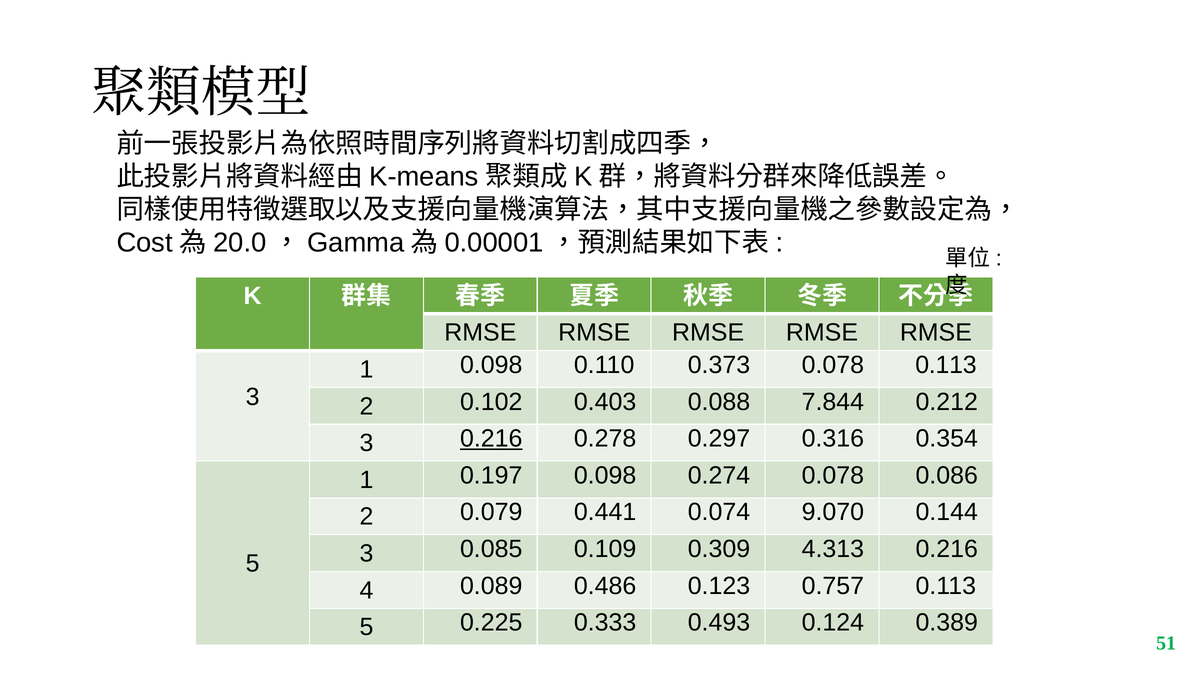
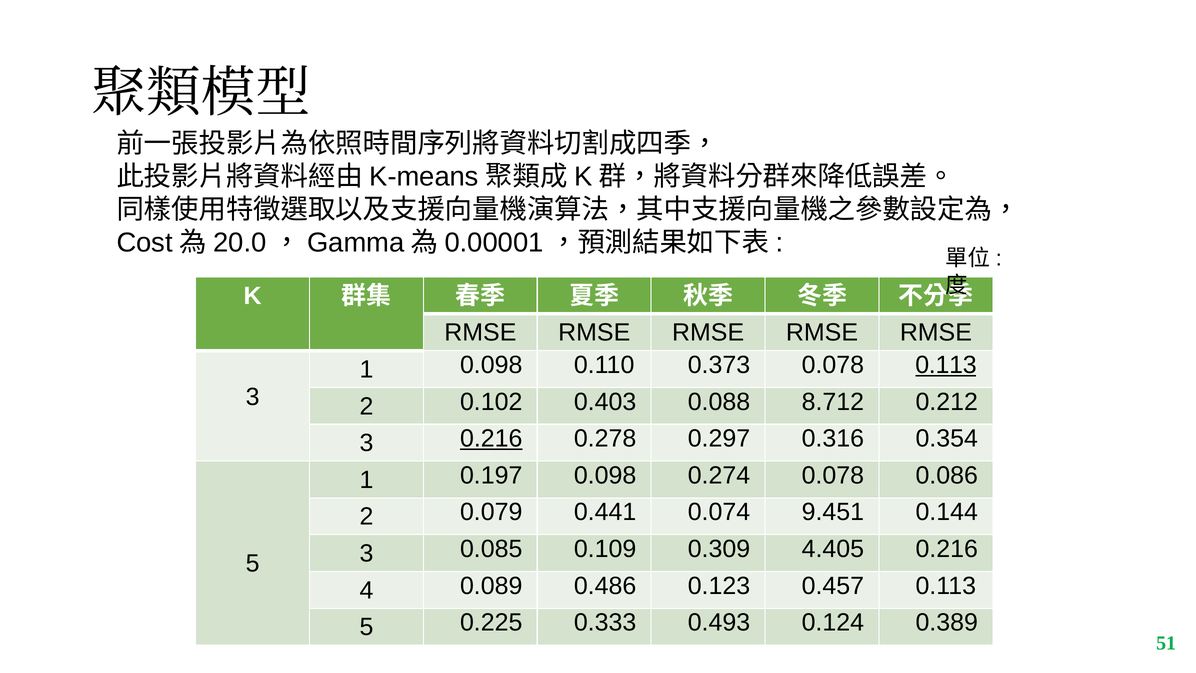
0.113 underline: none -> present (946, 365)
7.844: 7.844 -> 8.712 (833, 402)
9.070: 9.070 -> 9.451 (833, 512)
4.313: 4.313 -> 4.405 (833, 549)
0.757: 0.757 -> 0.457 (833, 586)
